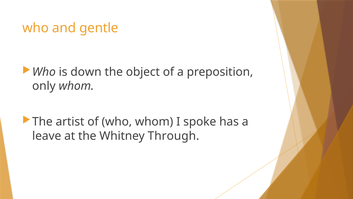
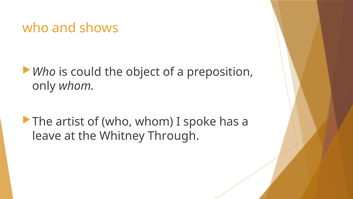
gentle: gentle -> shows (99, 28)
down: down -> could (86, 72)
